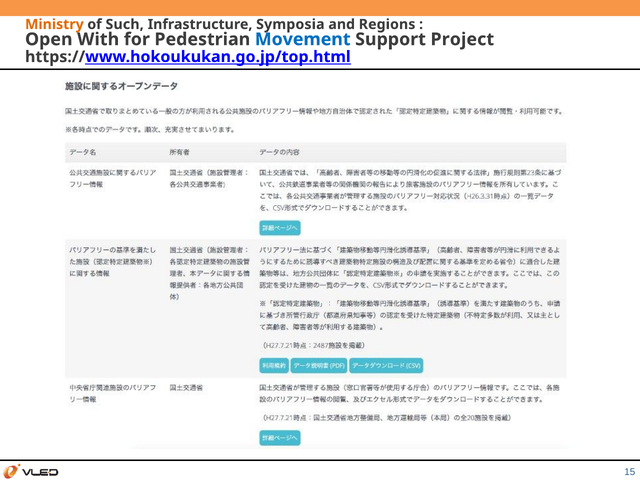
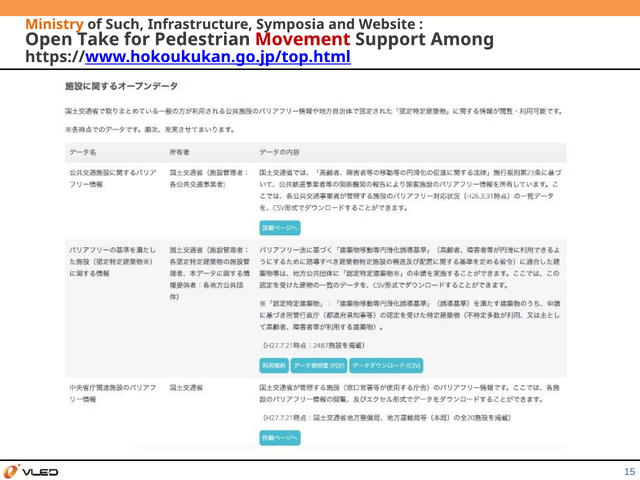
Regions: Regions -> Website (387, 24)
With: With -> Take (98, 39)
Movement colour: blue -> red (303, 39)
Project: Project -> Among (462, 39)
